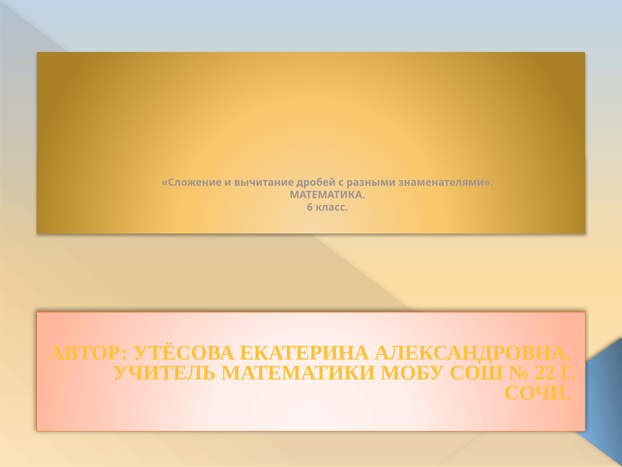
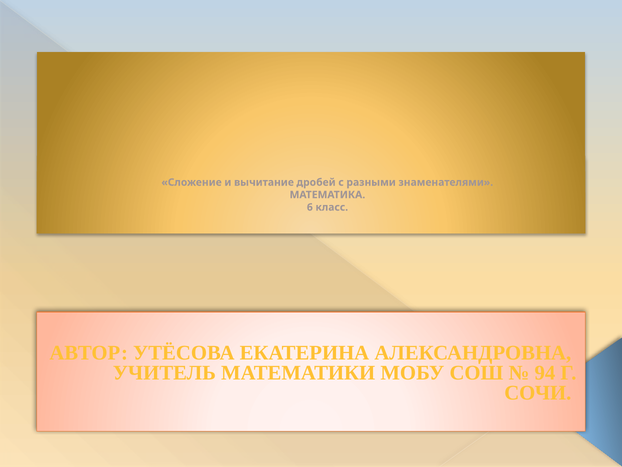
22: 22 -> 94 (545, 373)
